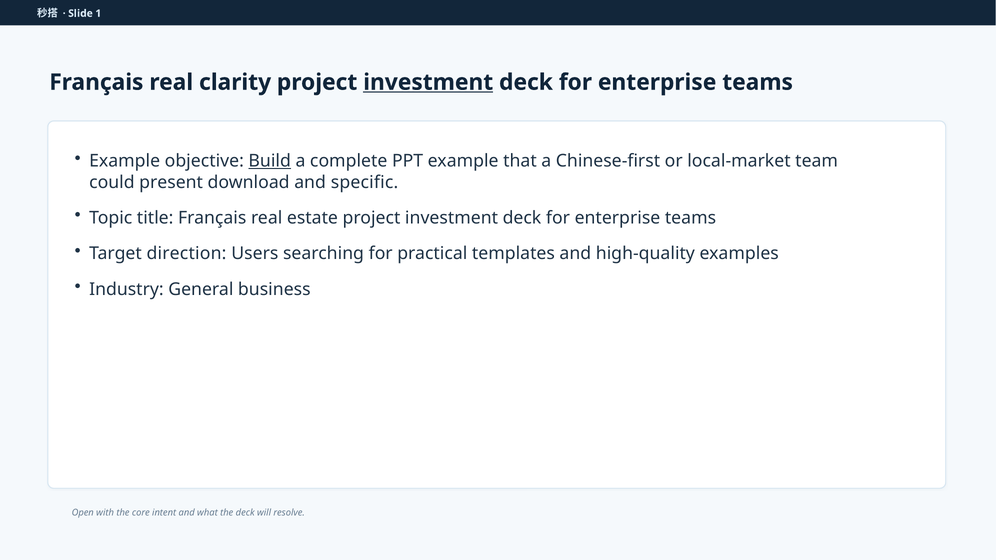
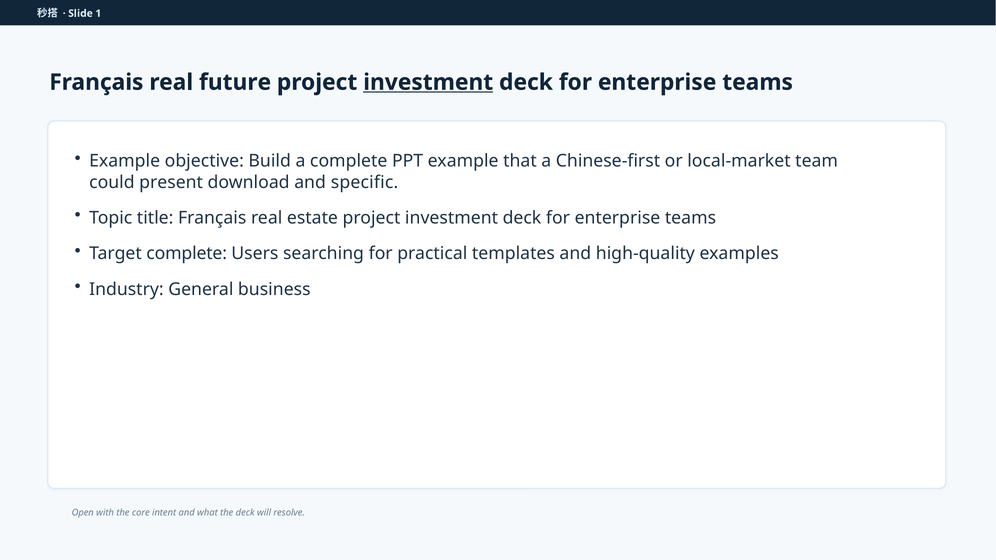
clarity: clarity -> future (235, 82)
Build underline: present -> none (270, 161)
Target direction: direction -> complete (187, 254)
